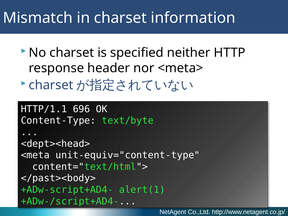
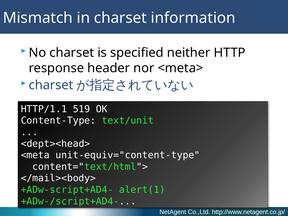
696: 696 -> 519 (81, 109)
text/byte: text/byte -> text/unit (128, 121)
</past><body>: </past><body> -> </mail><body> (58, 178)
